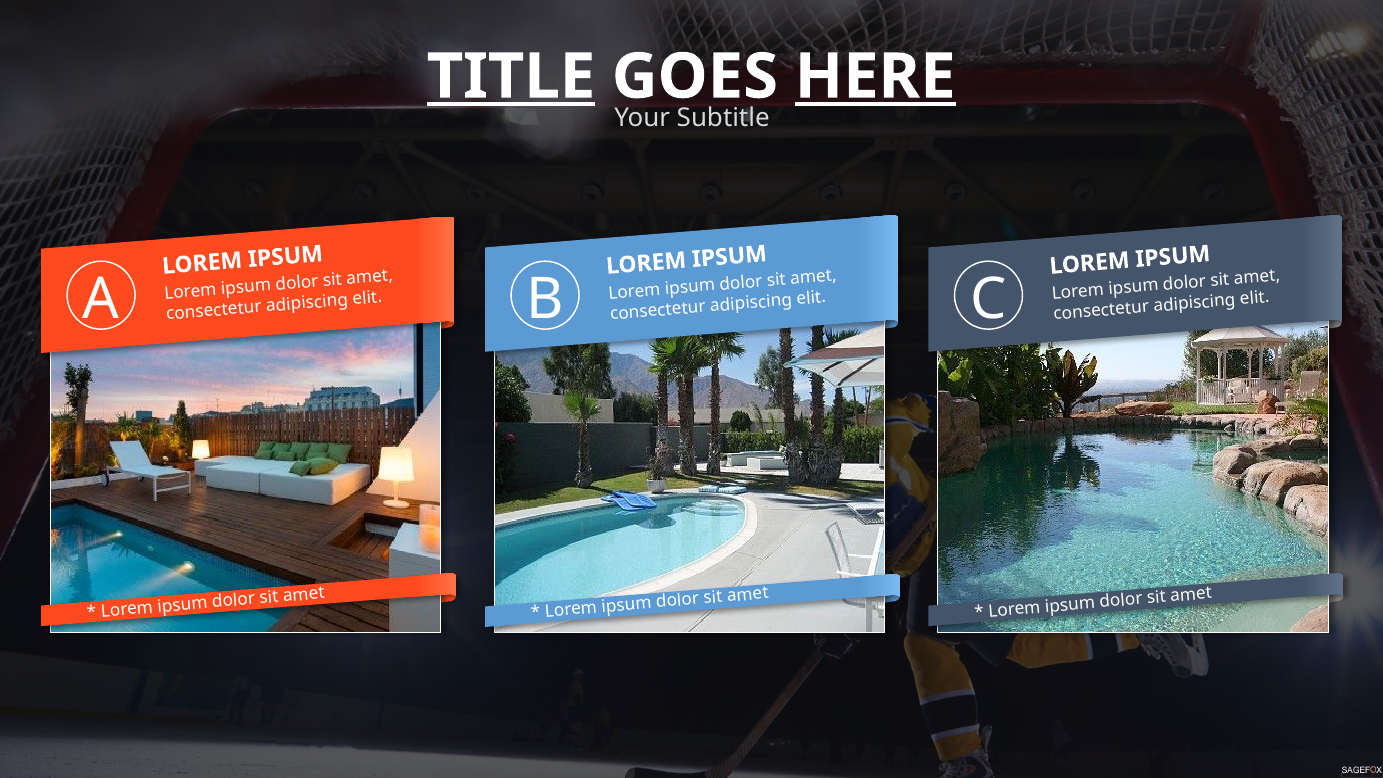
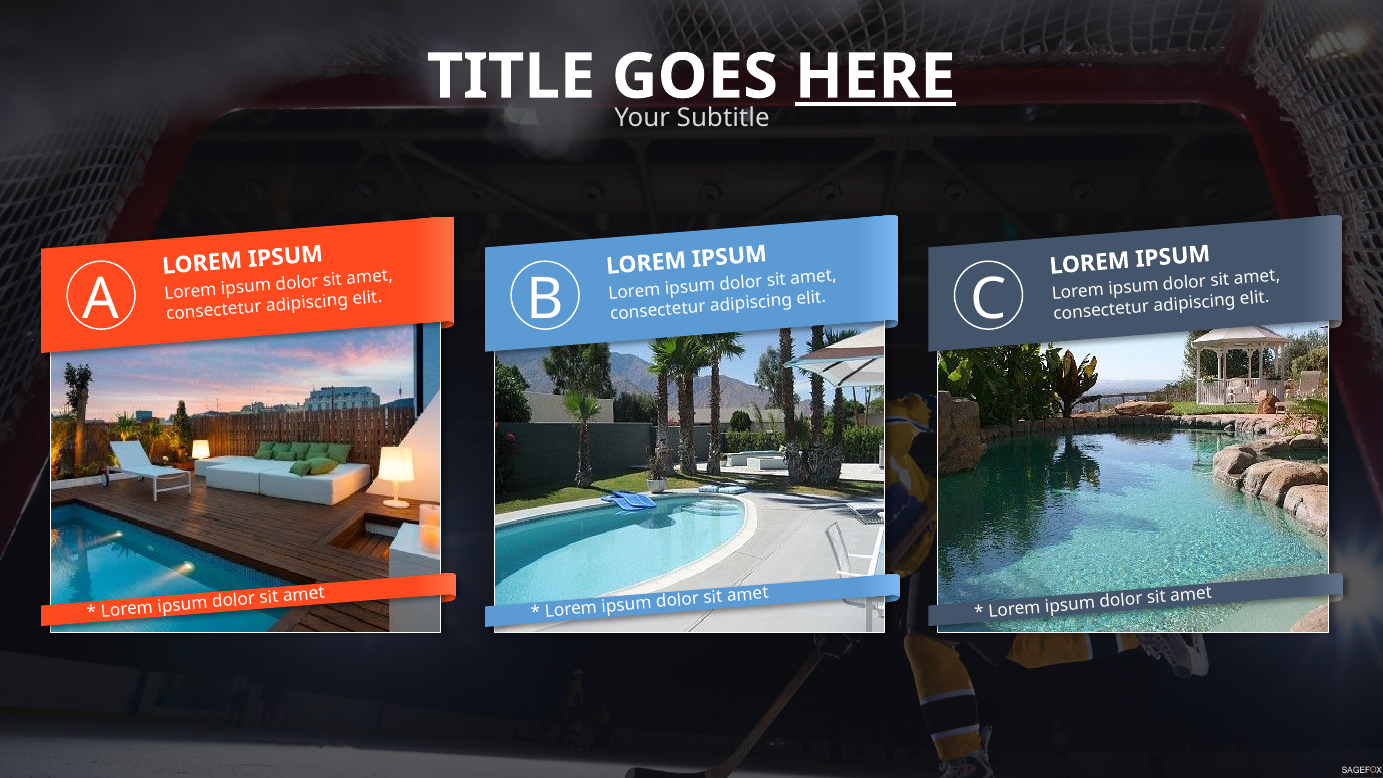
TITLE underline: present -> none (511, 77)
